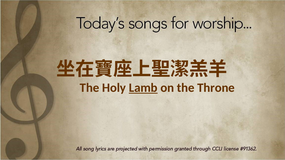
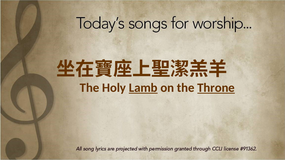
Throne underline: none -> present (216, 88)
